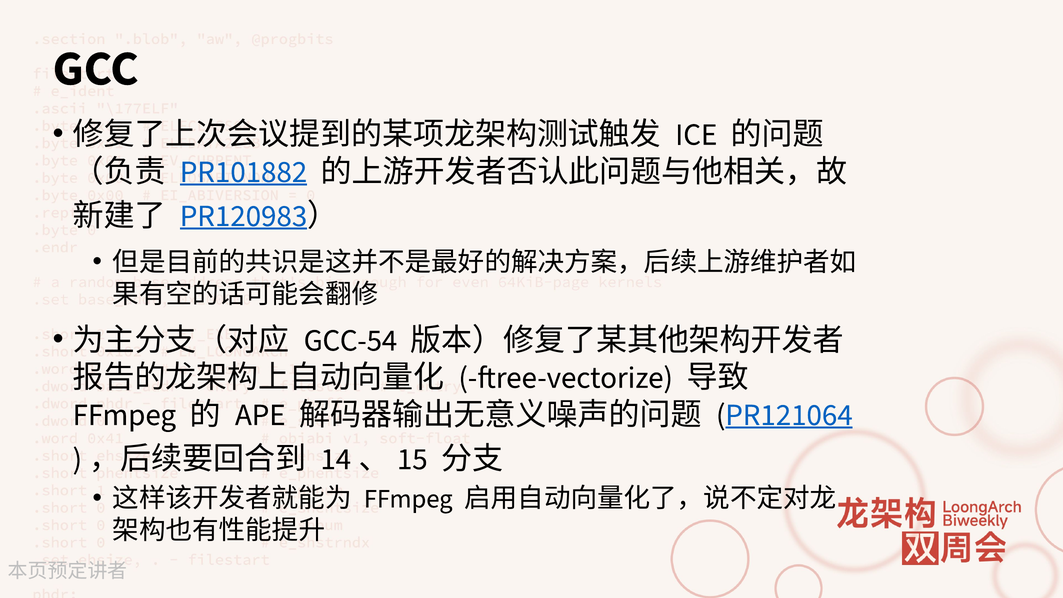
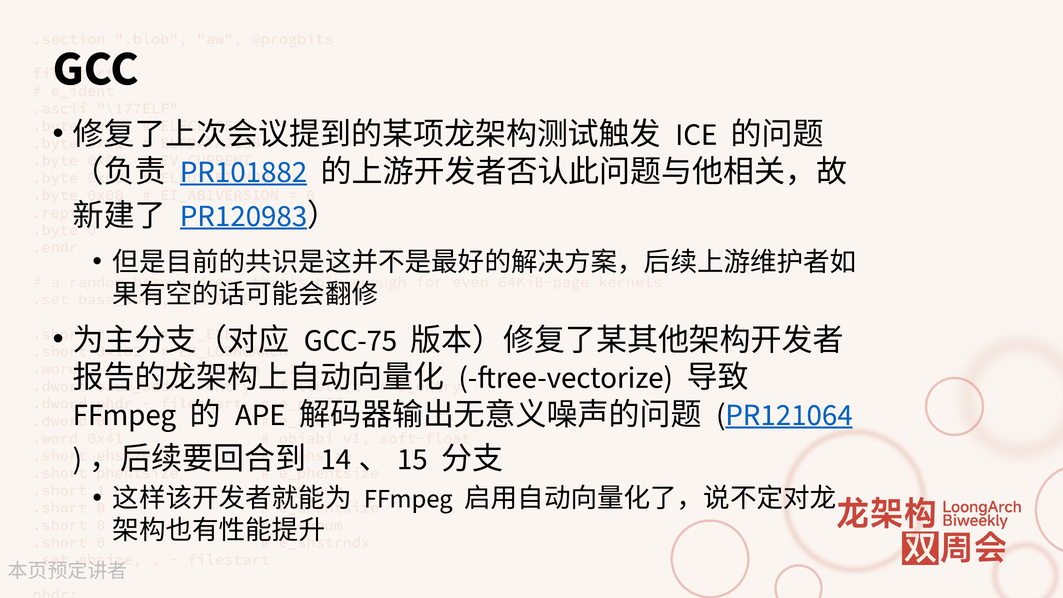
GCC-54: GCC-54 -> GCC-75 (350, 340)
